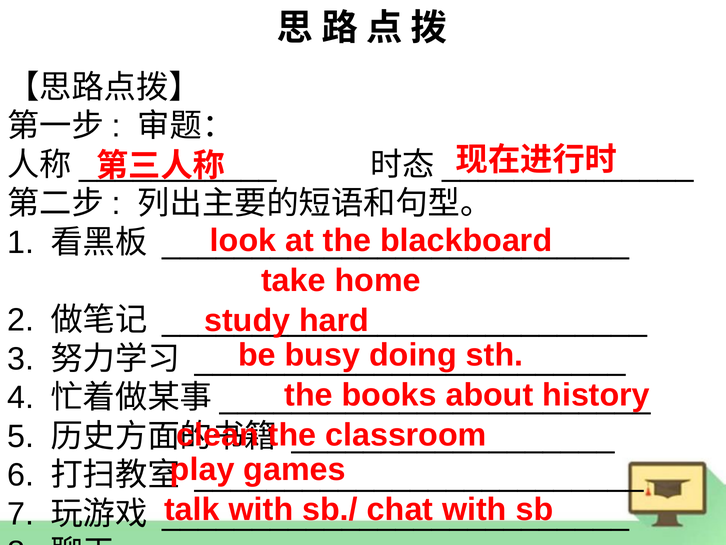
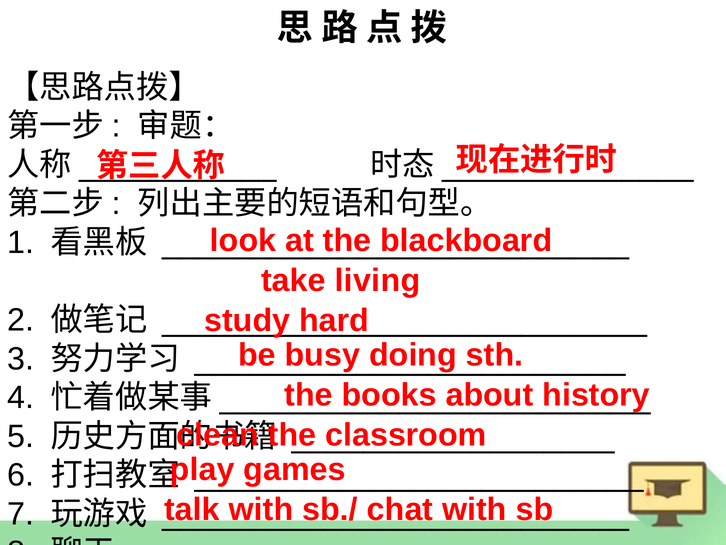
home: home -> living (378, 280)
